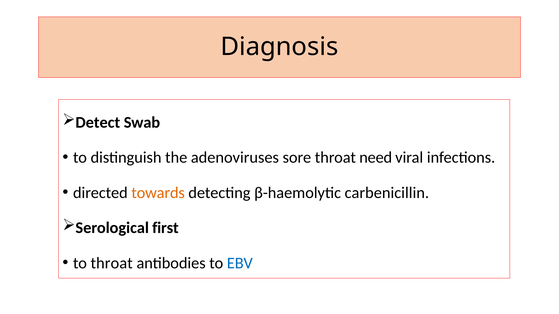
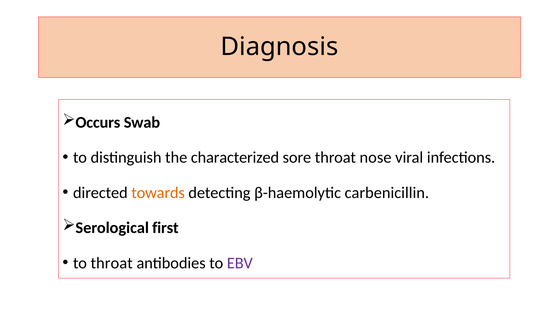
Detect: Detect -> Occurs (98, 123)
adenoviruses: adenoviruses -> characterized (235, 158)
need: need -> nose (376, 158)
EBV colour: blue -> purple (240, 263)
